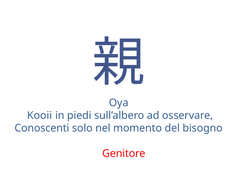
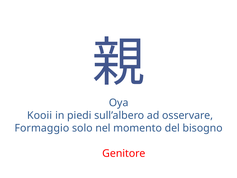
Conoscenti: Conoscenti -> Formaggio (42, 128)
